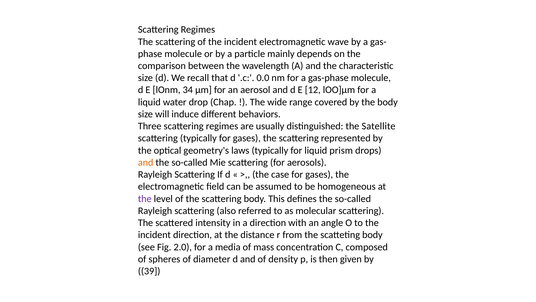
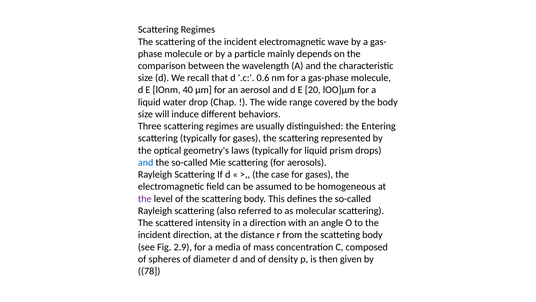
0.0: 0.0 -> 0.6 (263, 78)
34: 34 -> 40 (188, 90)
12: 12 -> 20 (313, 90)
Satellite: Satellite -> Entering (379, 126)
and colour: orange -> blue (146, 162)
2.0: 2.0 -> 2.9 (183, 247)
39: 39 -> 78 (149, 271)
